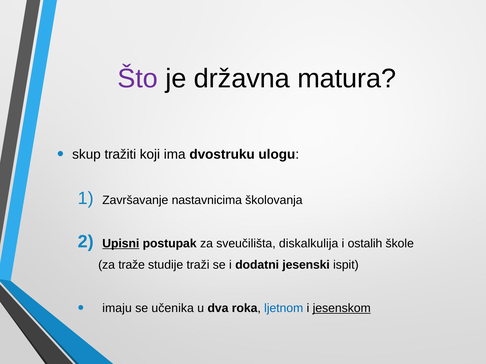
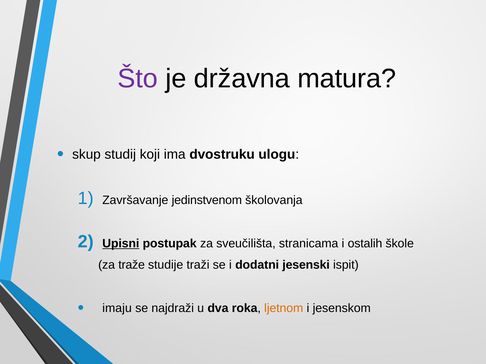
tražiti: tražiti -> studij (120, 155)
nastavnicima: nastavnicima -> jedinstvenom (207, 201)
diskalkulija: diskalkulija -> stranicama (309, 244)
učenika: učenika -> najdraži (173, 309)
ljetnom colour: blue -> orange (284, 309)
jesenskom underline: present -> none (342, 309)
